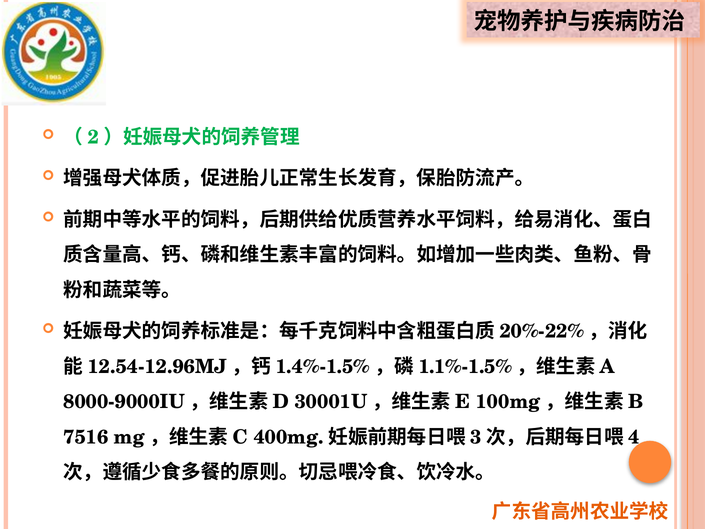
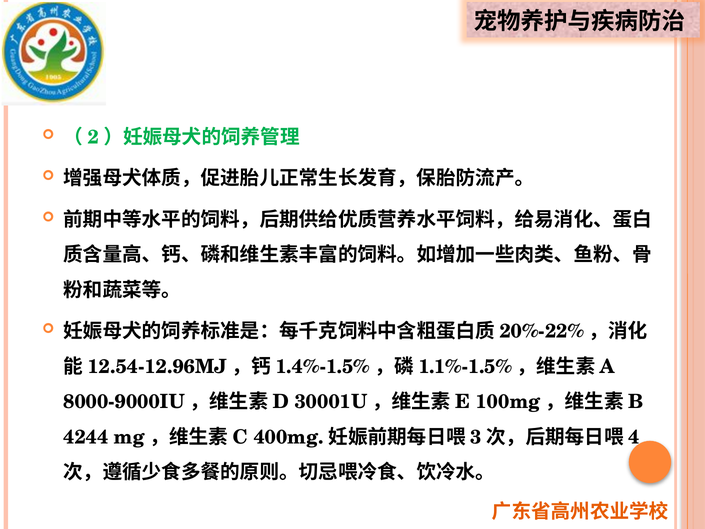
7516: 7516 -> 4244 (86, 437)
